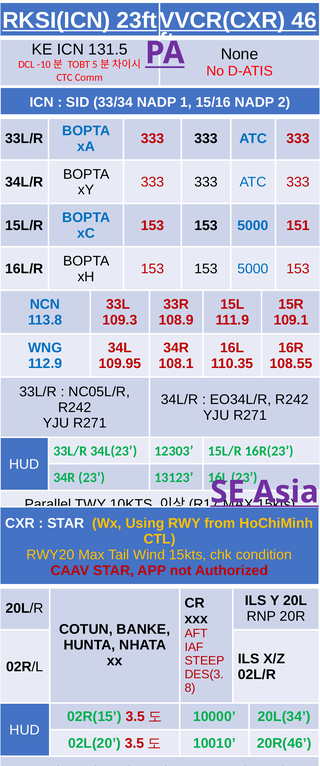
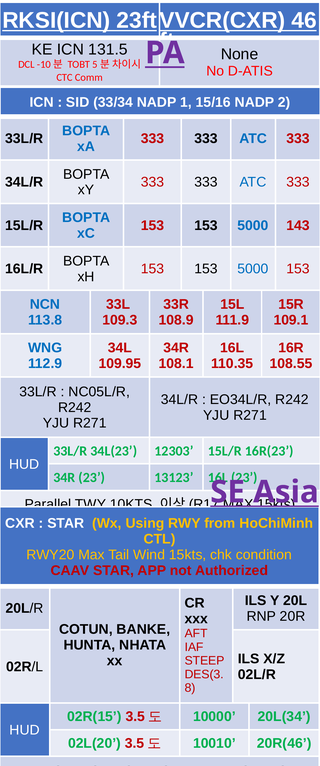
151: 151 -> 143 (298, 225)
